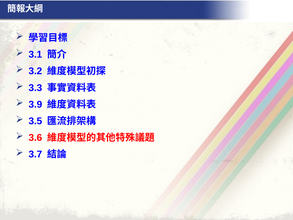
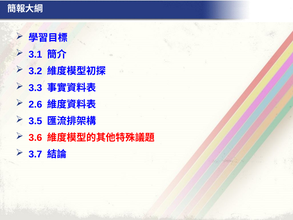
3.9: 3.9 -> 2.6 (35, 104)
